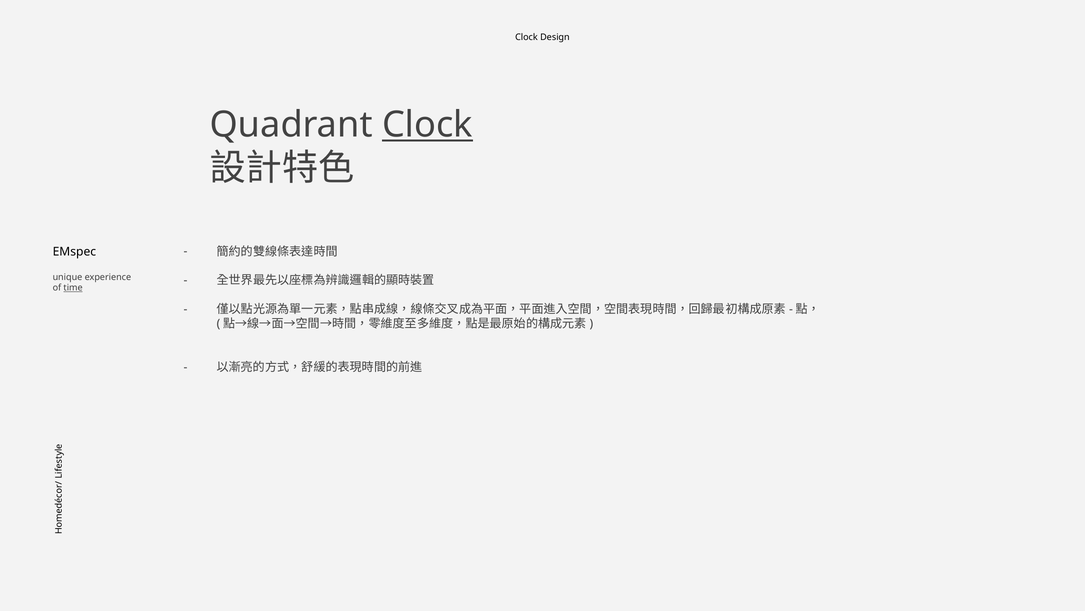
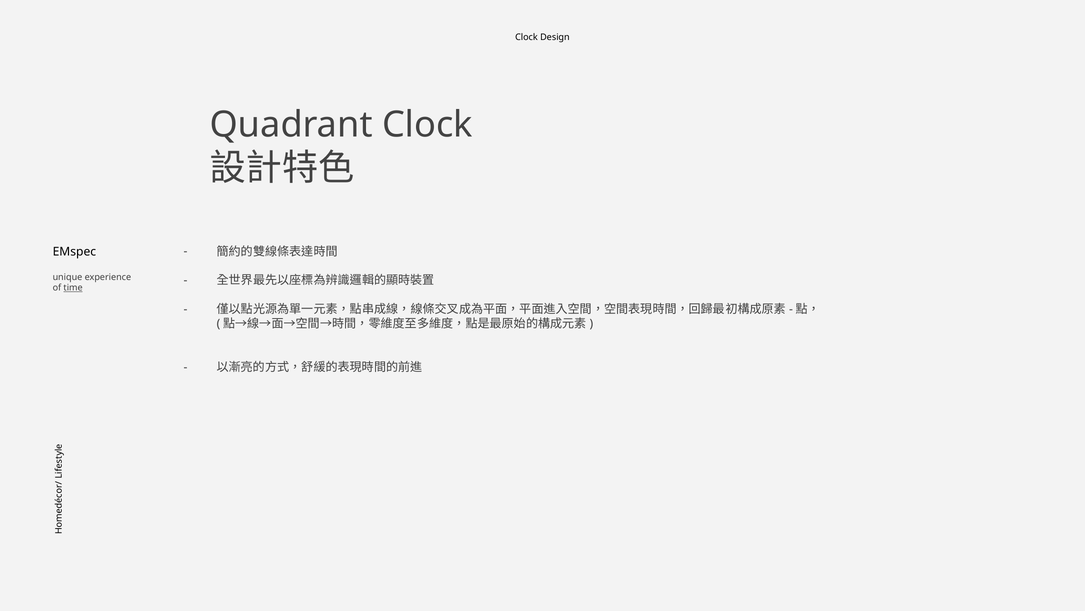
Clock underline: present -> none (427, 125)
